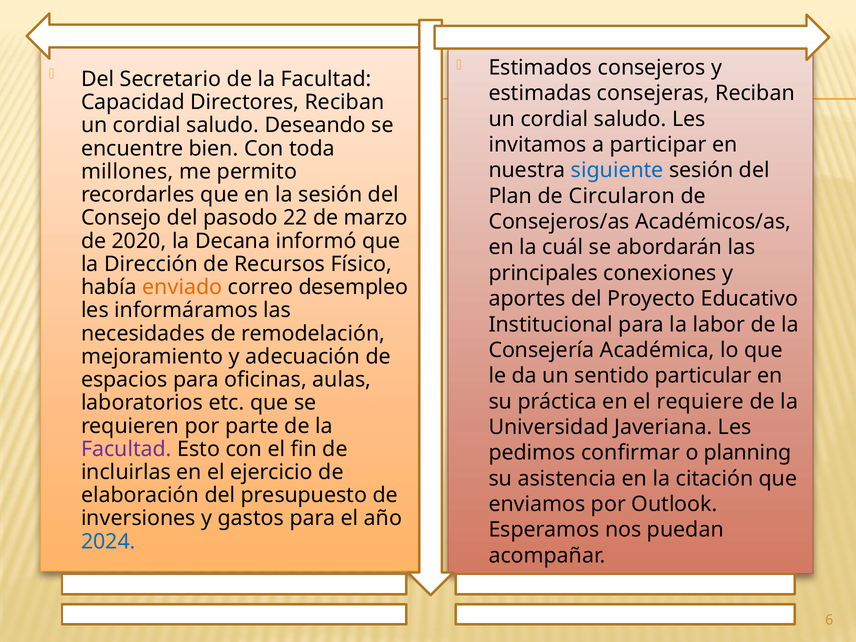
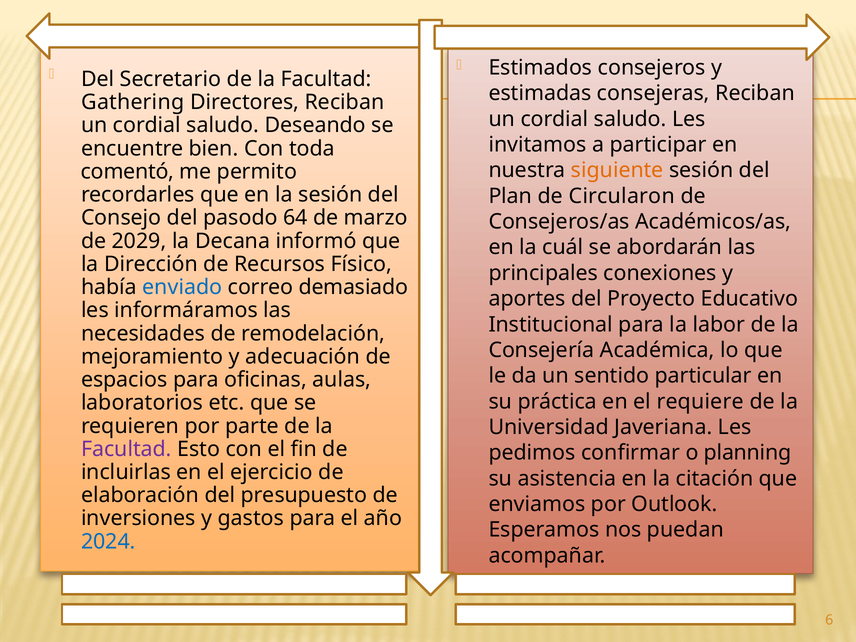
Capacidad: Capacidad -> Gathering (133, 102)
siguiente colour: blue -> orange (617, 170)
millones: millones -> comentó (127, 172)
22: 22 -> 64 (295, 218)
2020: 2020 -> 2029 (139, 241)
enviado colour: orange -> blue (182, 287)
desempleo: desempleo -> demasiado (353, 287)
